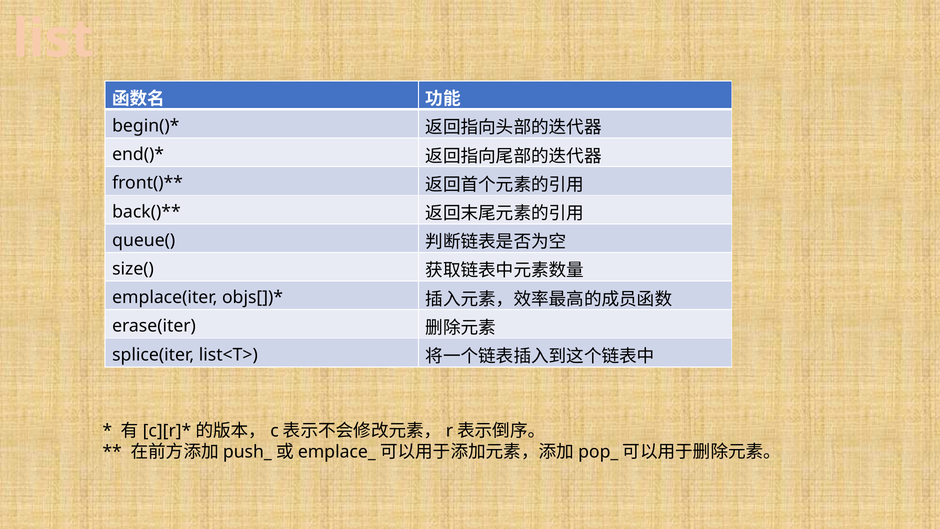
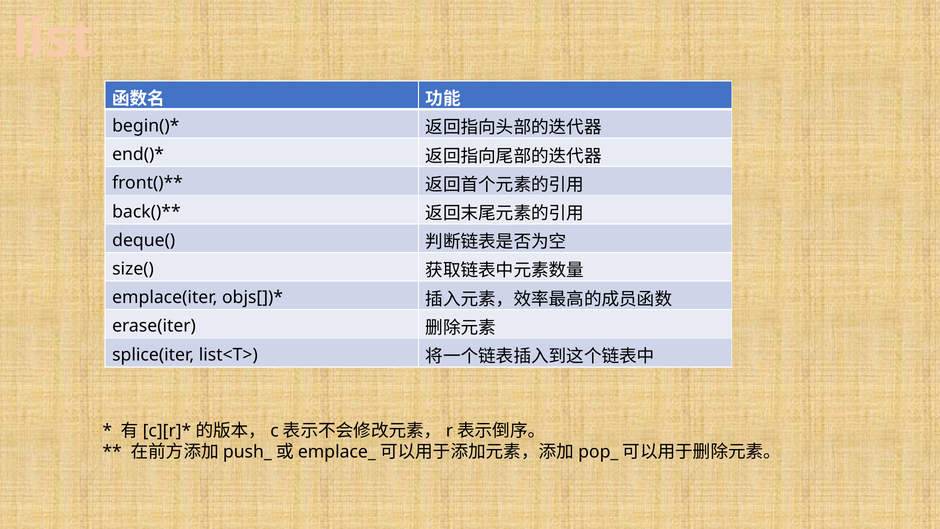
queue(: queue( -> deque( (144, 240)
